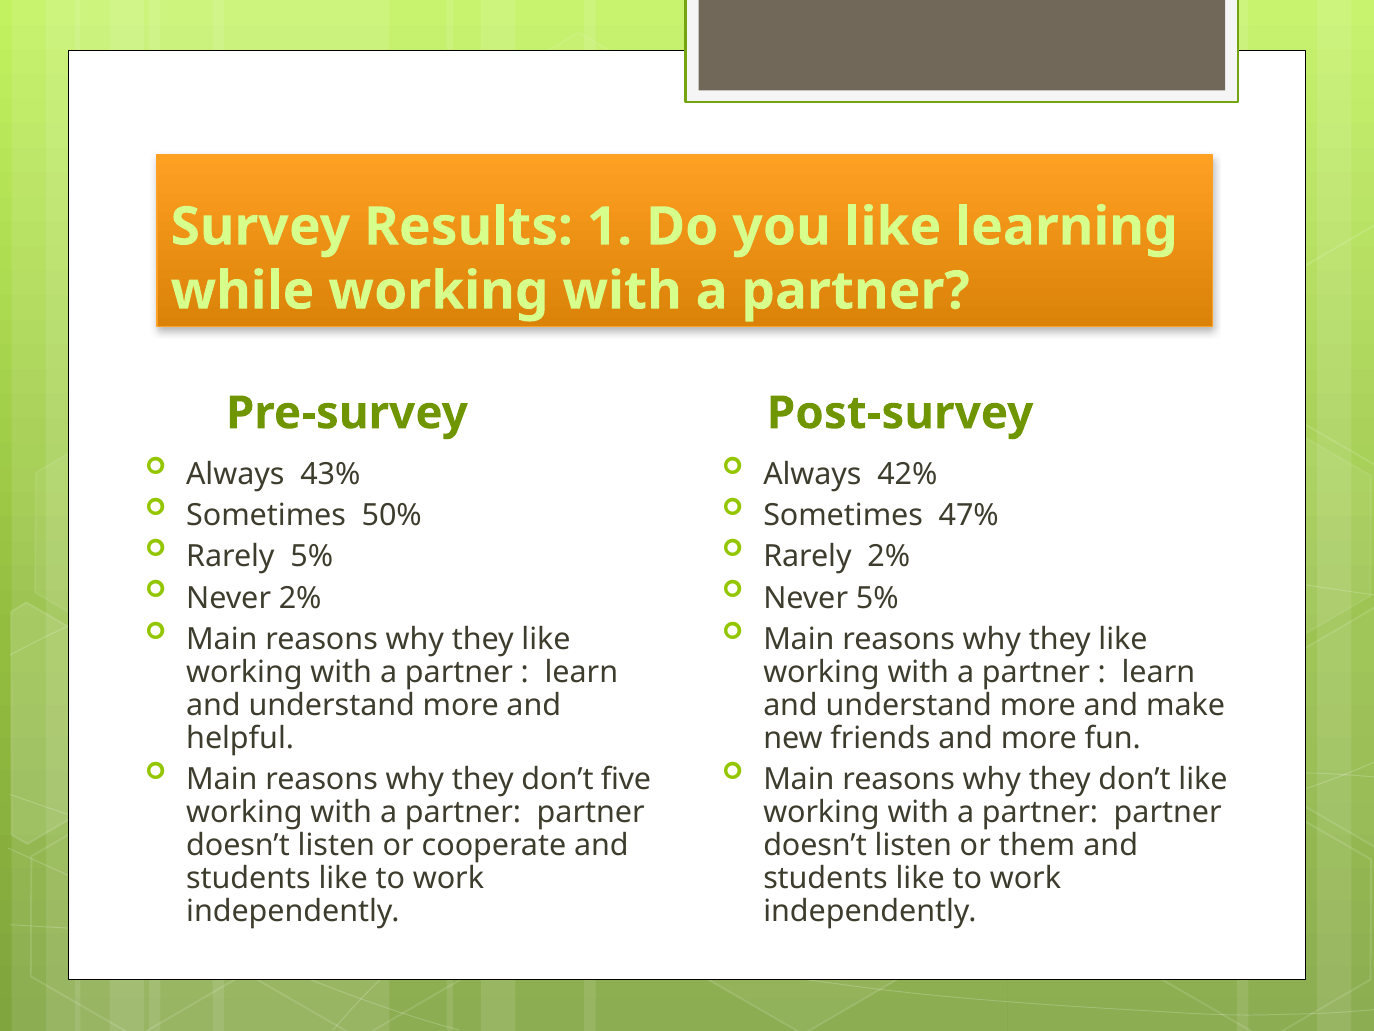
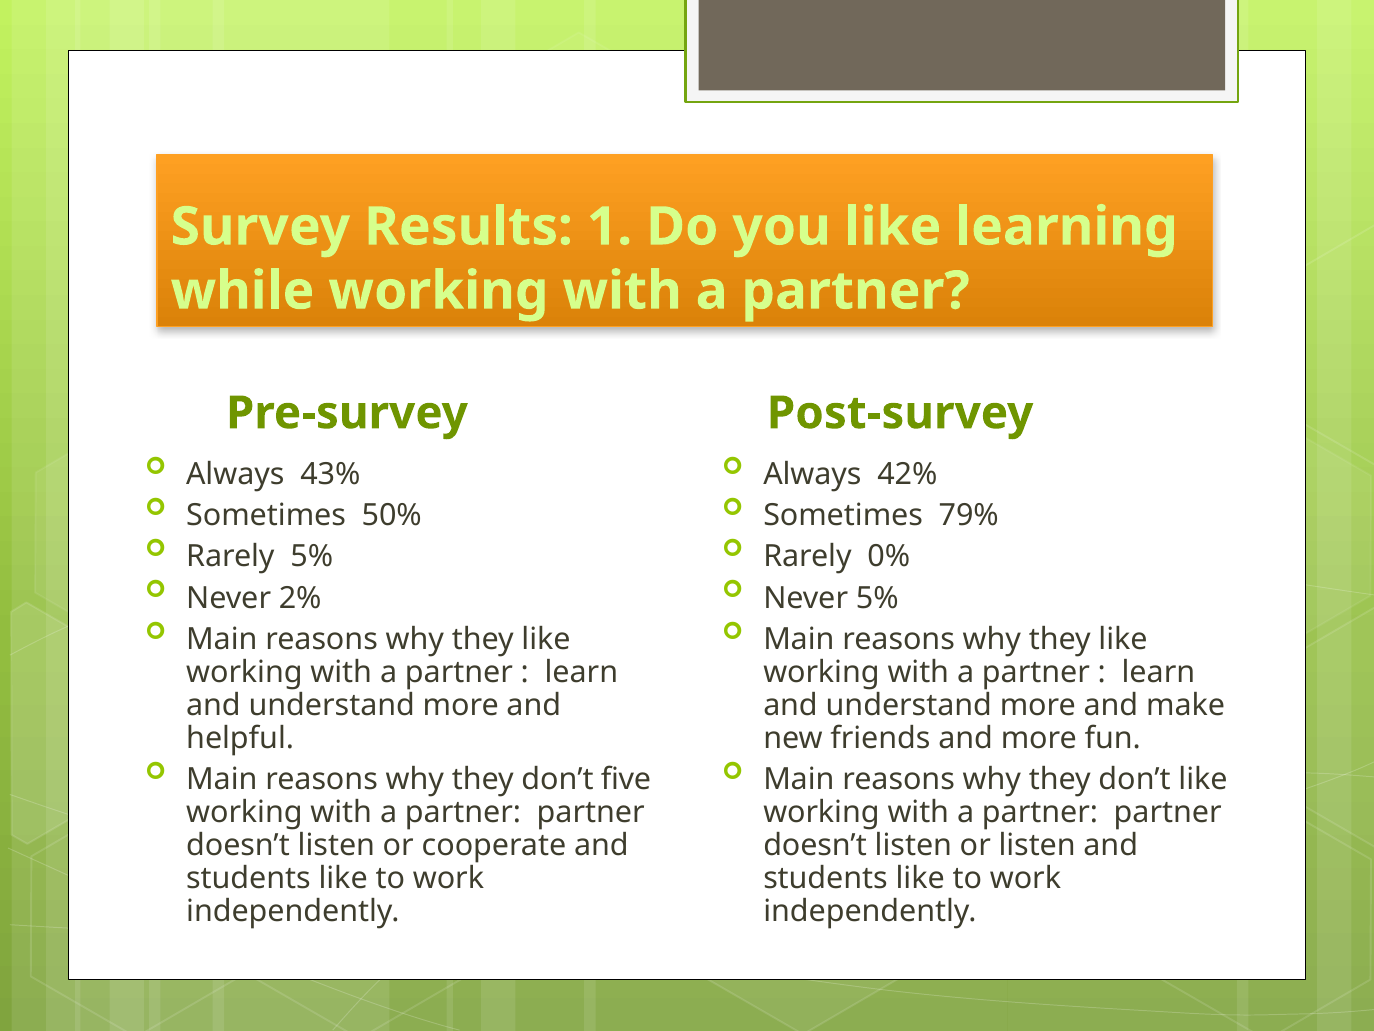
47%: 47% -> 79% (969, 515)
Rarely 2%: 2% -> 0% (889, 557)
or them: them -> listen (1037, 845)
